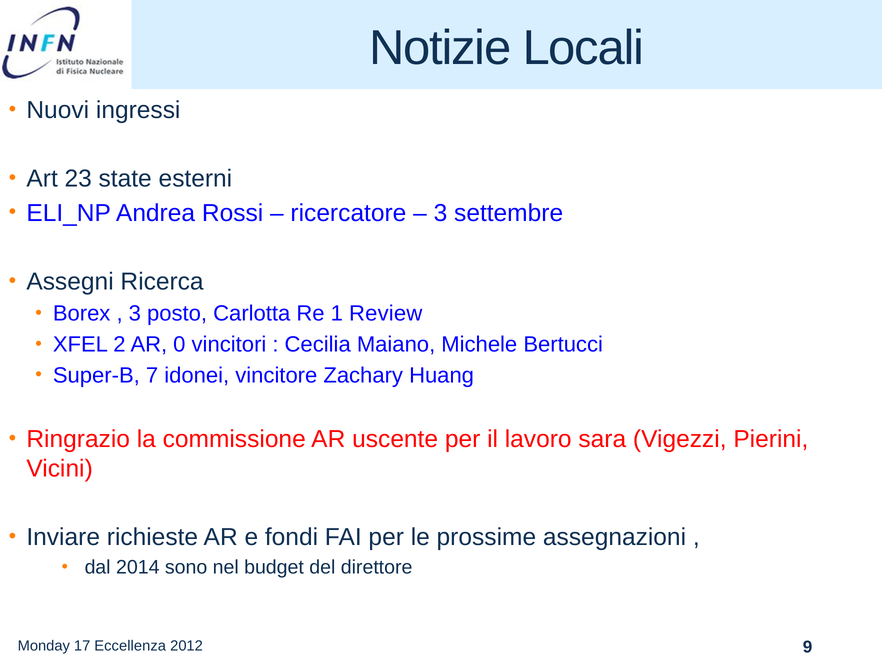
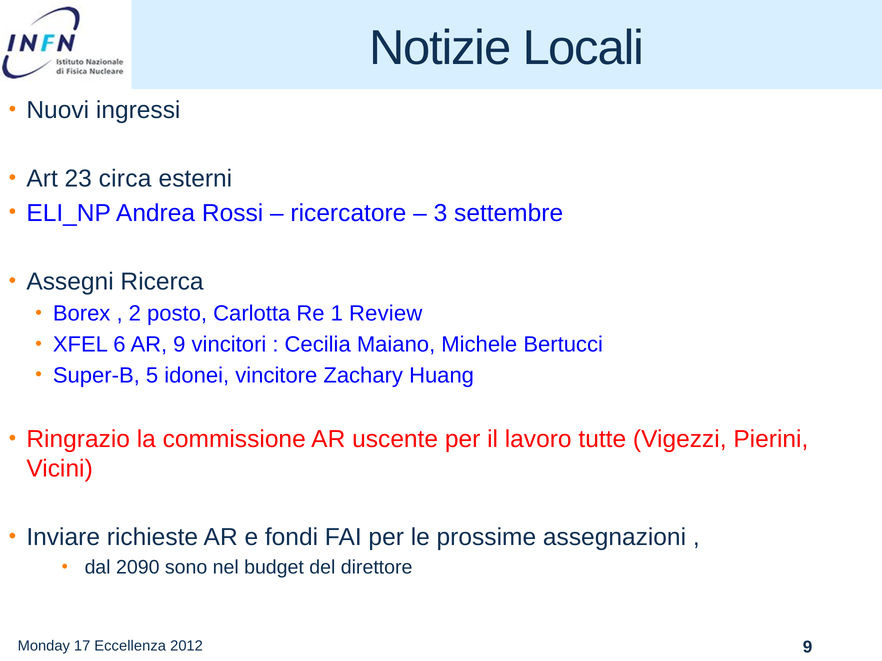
state: state -> circa (125, 179)
3: 3 -> 2 (135, 314)
2: 2 -> 6 (119, 345)
AR 0: 0 -> 9 (179, 345)
7: 7 -> 5 (152, 376)
sara: sara -> tutte (602, 440)
2014: 2014 -> 2090 (138, 568)
